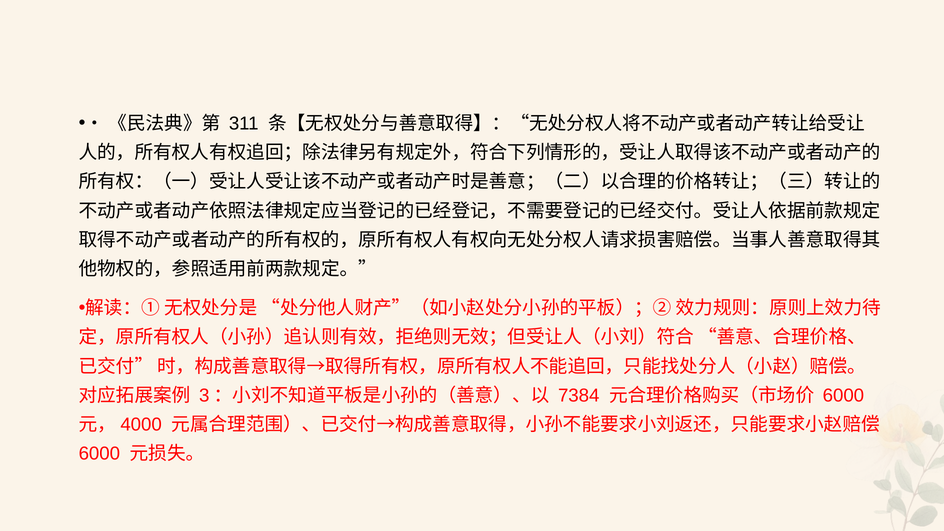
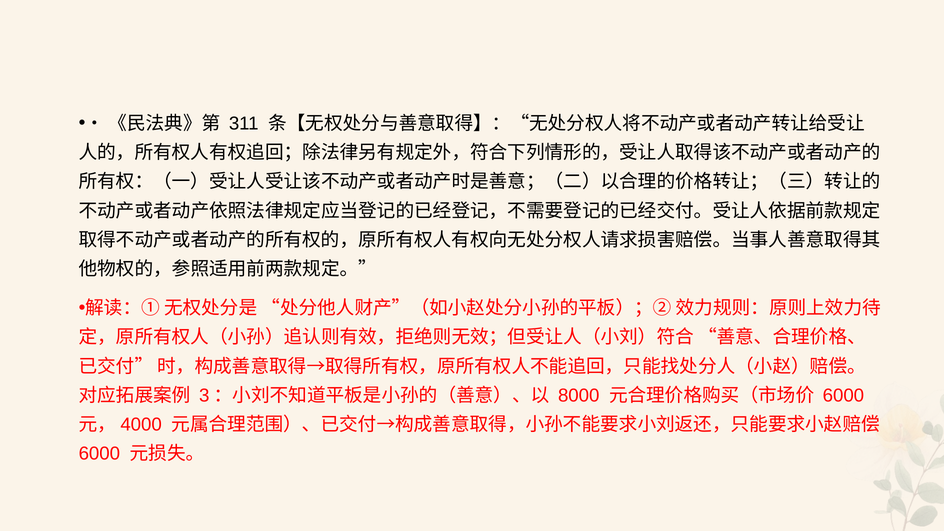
7384: 7384 -> 8000 (579, 396)
